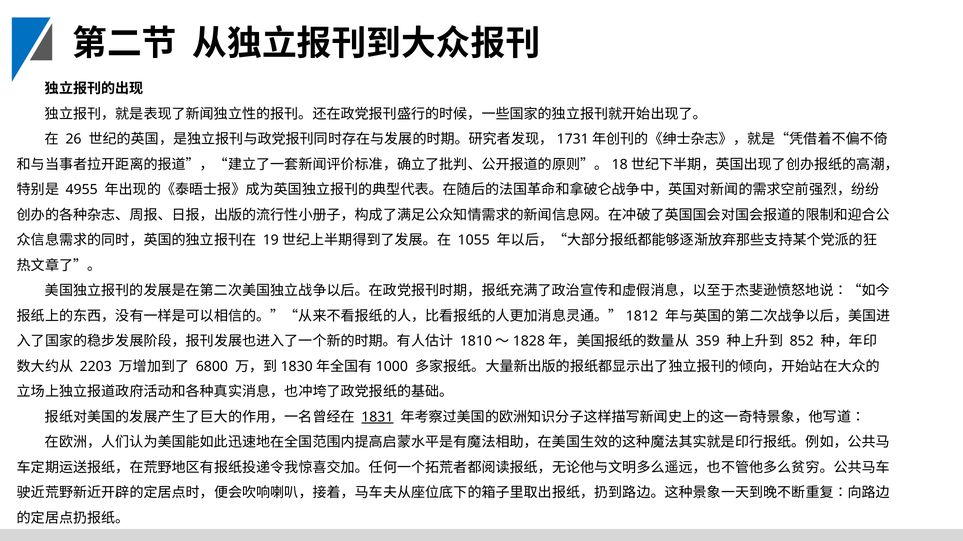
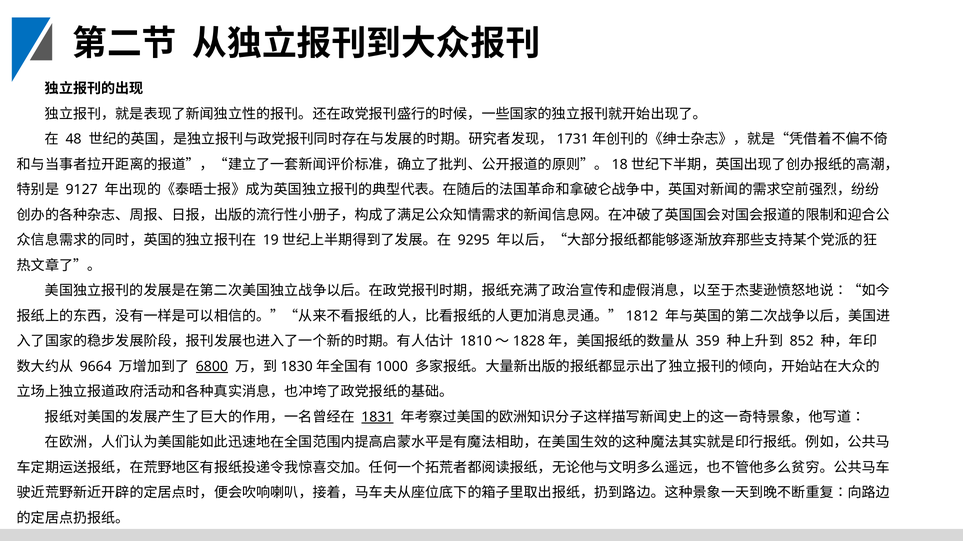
26: 26 -> 48 (74, 139)
4955: 4955 -> 9127 (82, 190)
1055: 1055 -> 9295 (474, 240)
2203: 2203 -> 9664 (96, 367)
6800 underline: none -> present (212, 367)
